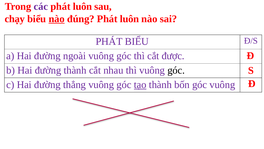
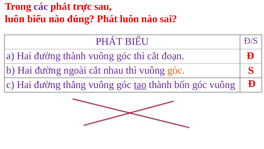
luôn: luôn -> trực (82, 6)
chạy: chạy -> luôn (15, 19)
nào underline: present -> none (57, 19)
đường ngoài: ngoài -> thành (74, 56)
được: được -> đoạn (173, 56)
đường thành: thành -> ngoài (75, 70)
góc colour: black -> orange (176, 70)
